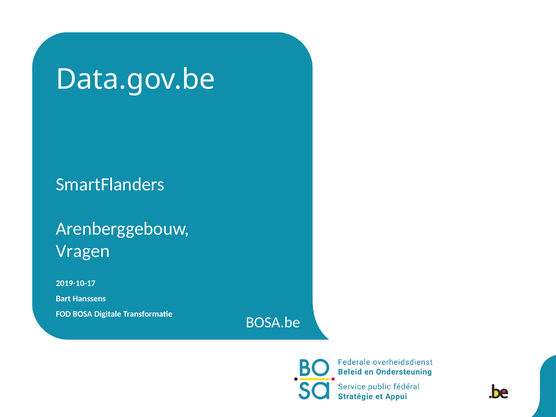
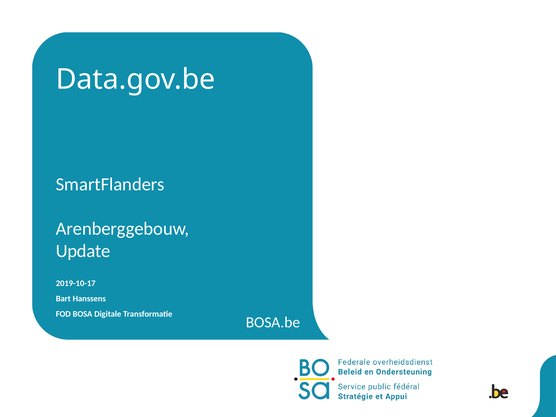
Vragen: Vragen -> Update (83, 251)
